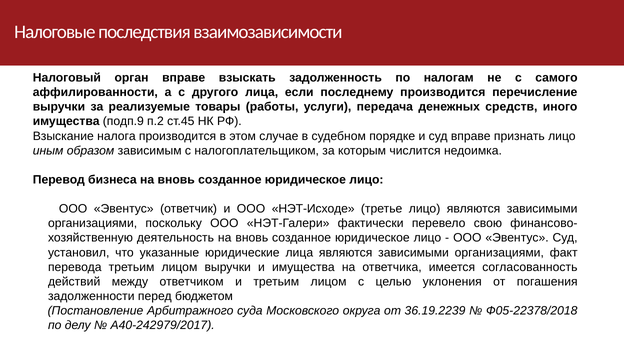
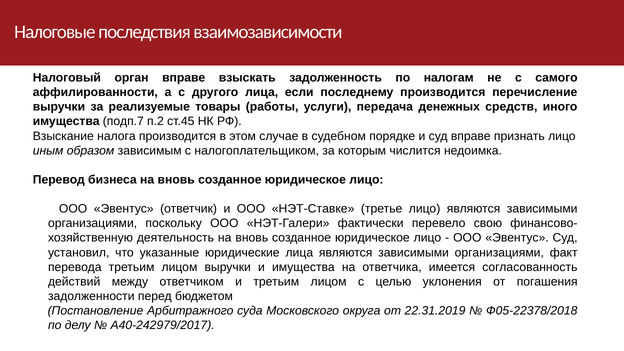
подп.9: подп.9 -> подп.7 (123, 121)
НЭТ-Исходе: НЭТ-Исходе -> НЭТ-Ставке (313, 209)
36.19.2239: 36.19.2239 -> 22.31.2019 (435, 311)
